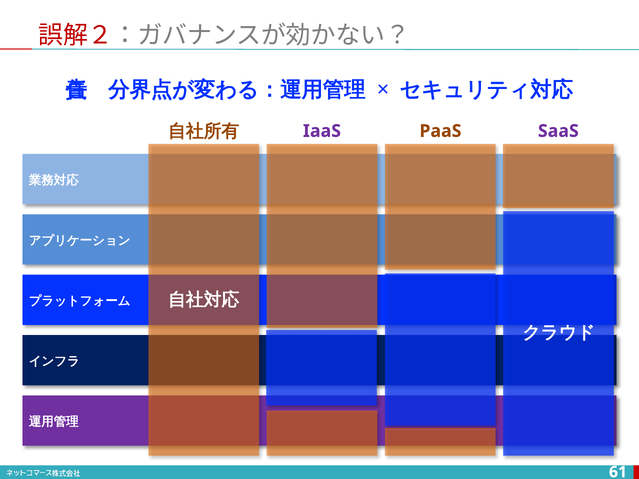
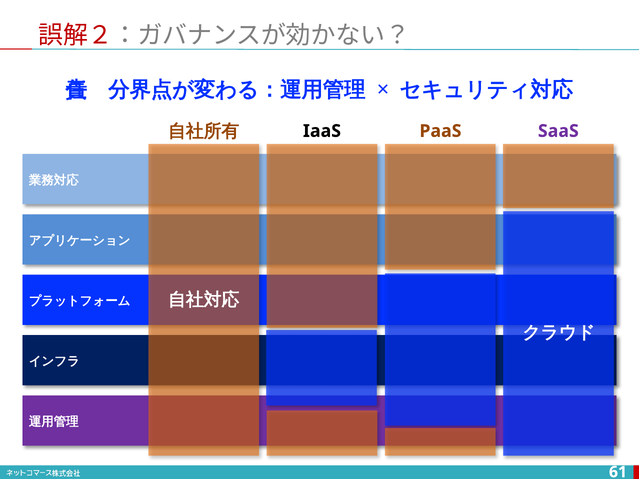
IaaS colour: purple -> black (322, 131)
